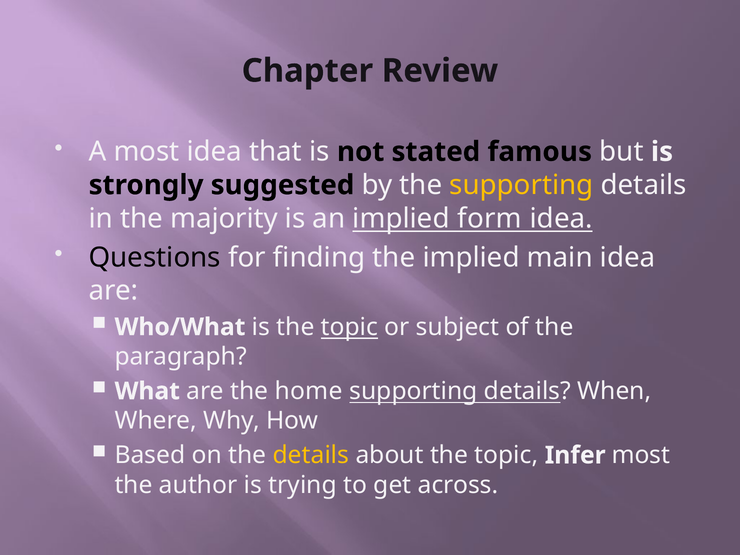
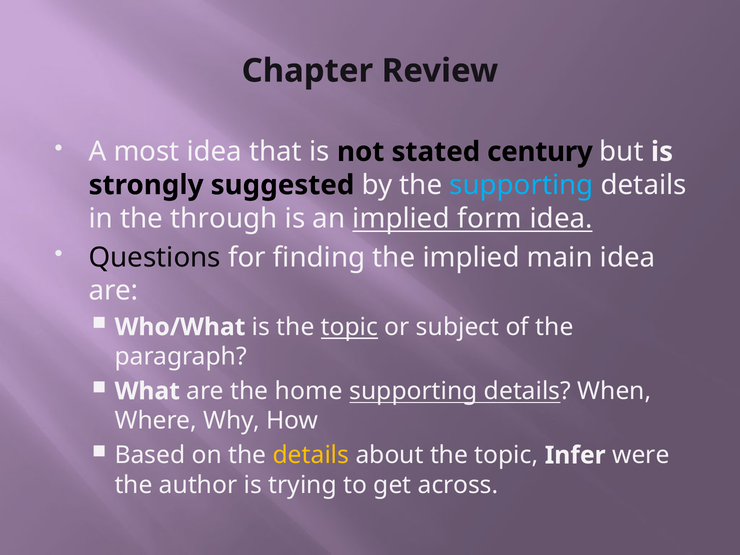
famous: famous -> century (540, 152)
supporting colour: yellow -> light blue (521, 185)
majority: majority -> through (224, 218)
Infer most: most -> were (641, 455)
